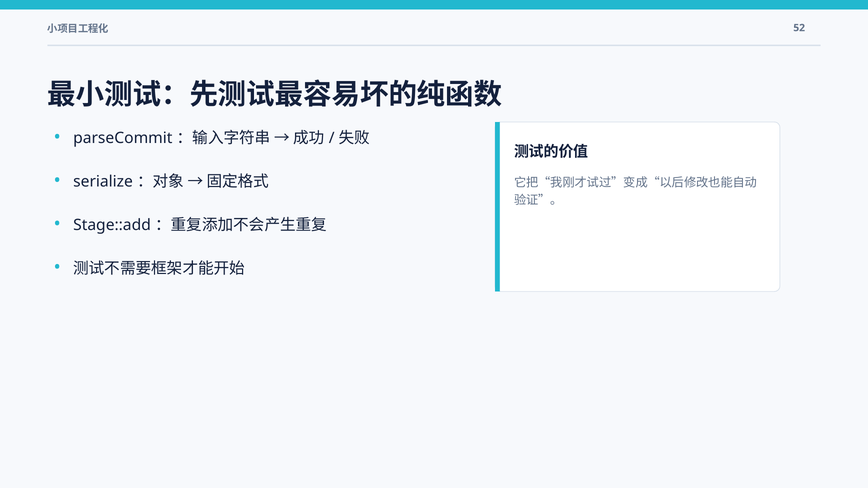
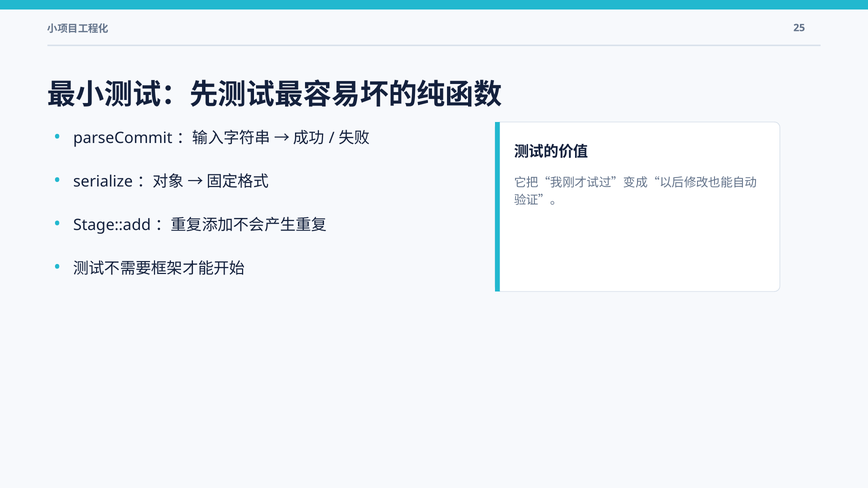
52: 52 -> 25 (799, 28)
